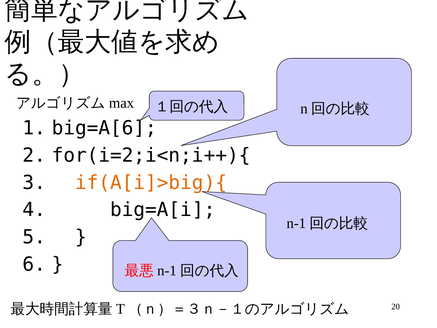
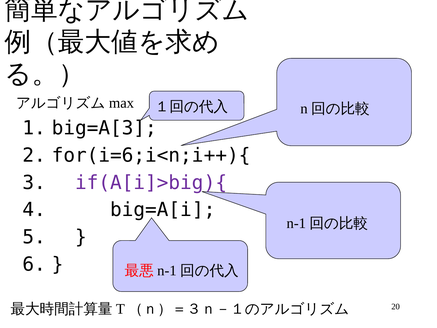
big=A[6: big=A[6 -> big=A[3 (104, 128)
for(i=2;i<n;i++){: for(i=2;i<n;i++){ -> for(i=6;i<n;i++){ (151, 155)
if(A[i]>big){ colour: orange -> purple (151, 182)
